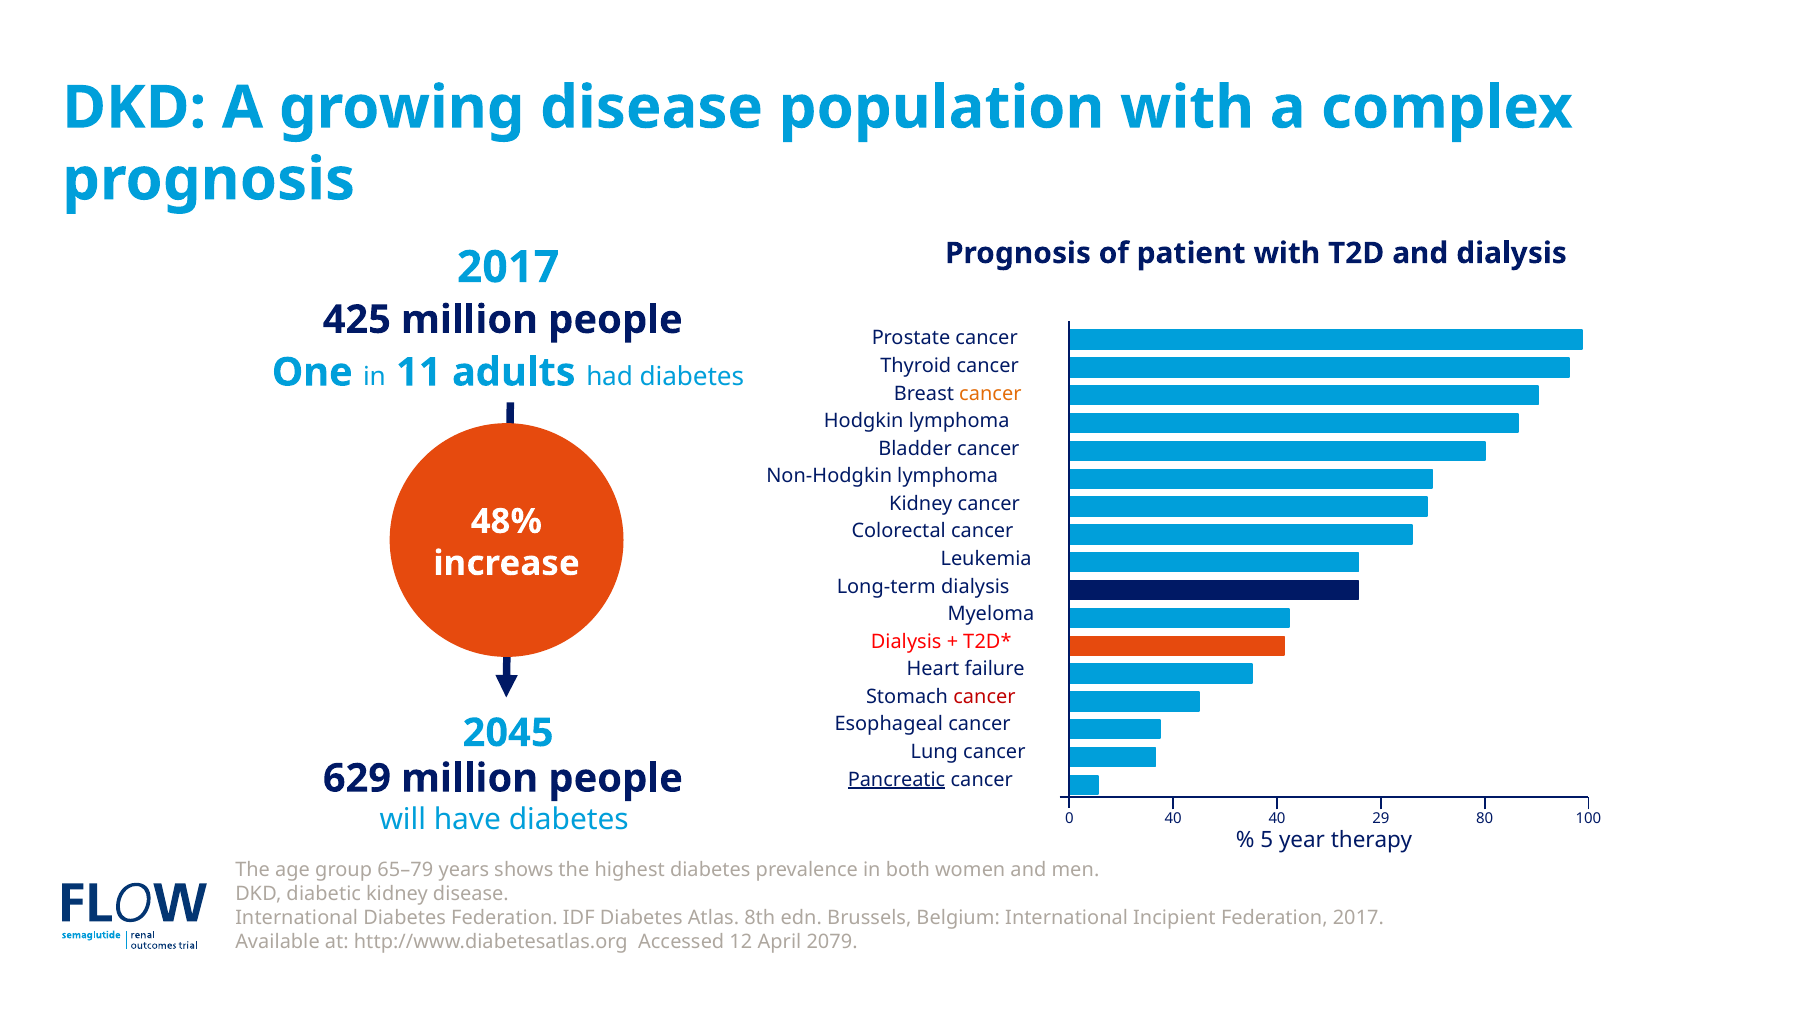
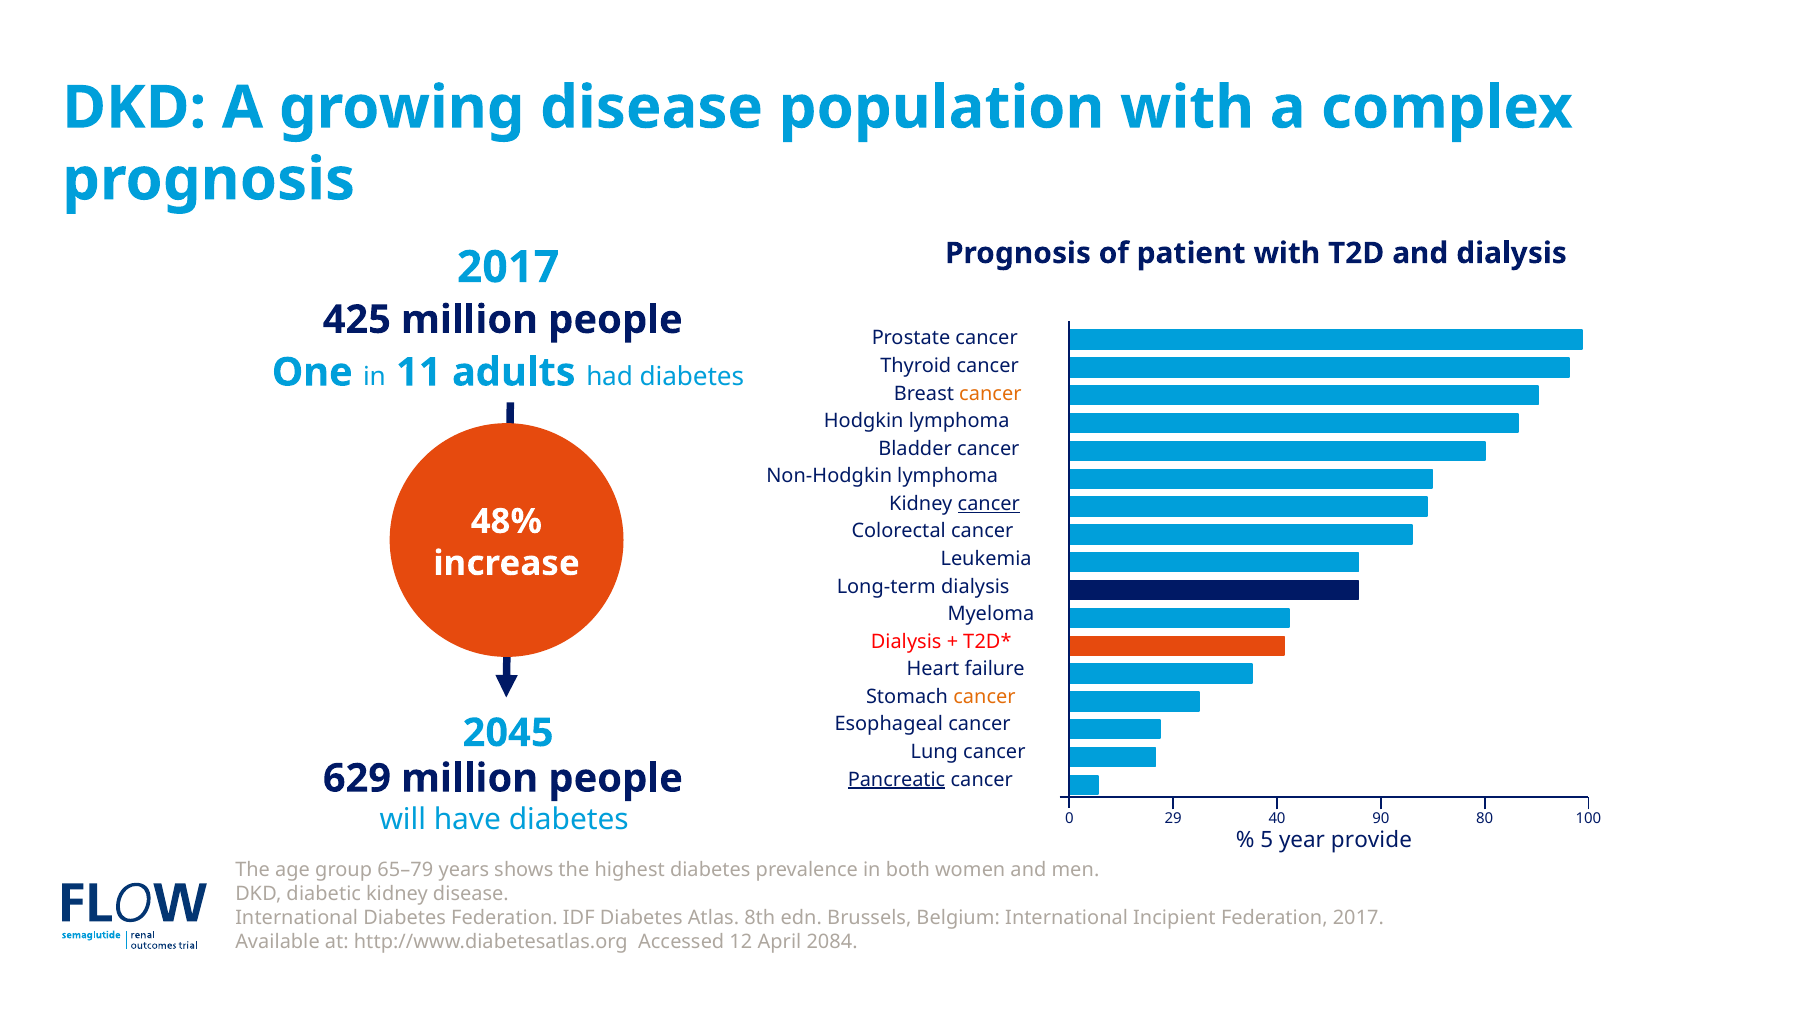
cancer underline: none -> present (989, 504)
cancer colour: red -> orange (985, 697)
0 40: 40 -> 29 (1173, 819)
29: 29 -> 90 (1381, 819)
therapy: therapy -> provide (1371, 840)
2079: 2079 -> 2084 (832, 942)
